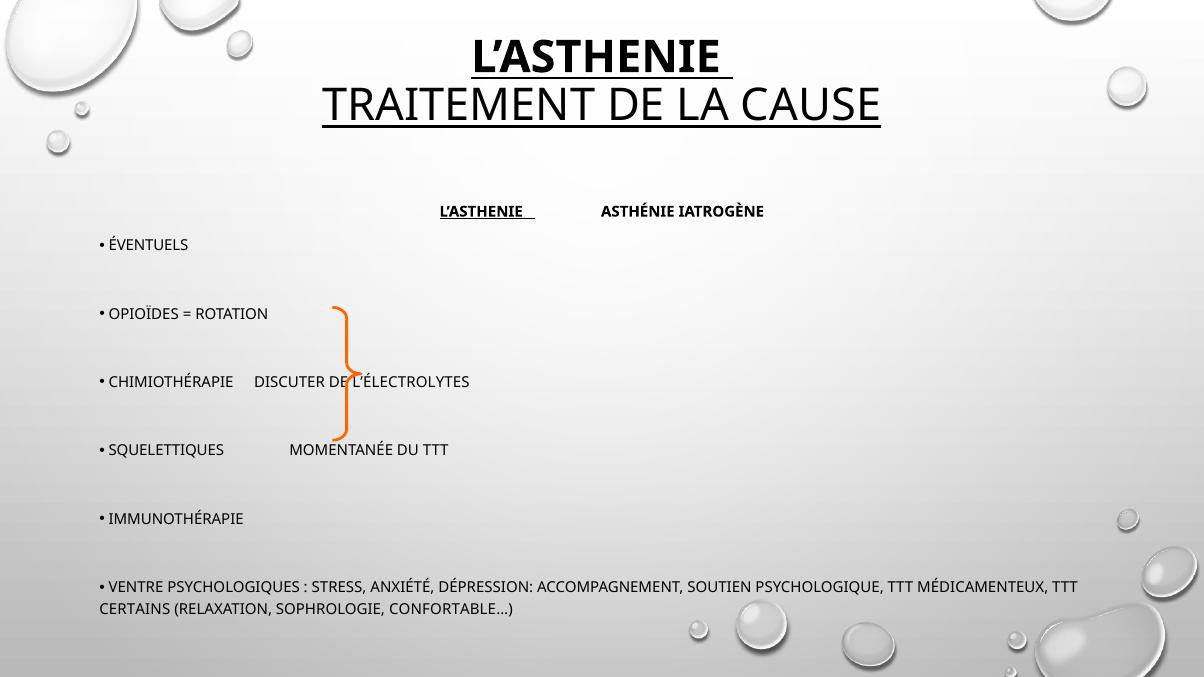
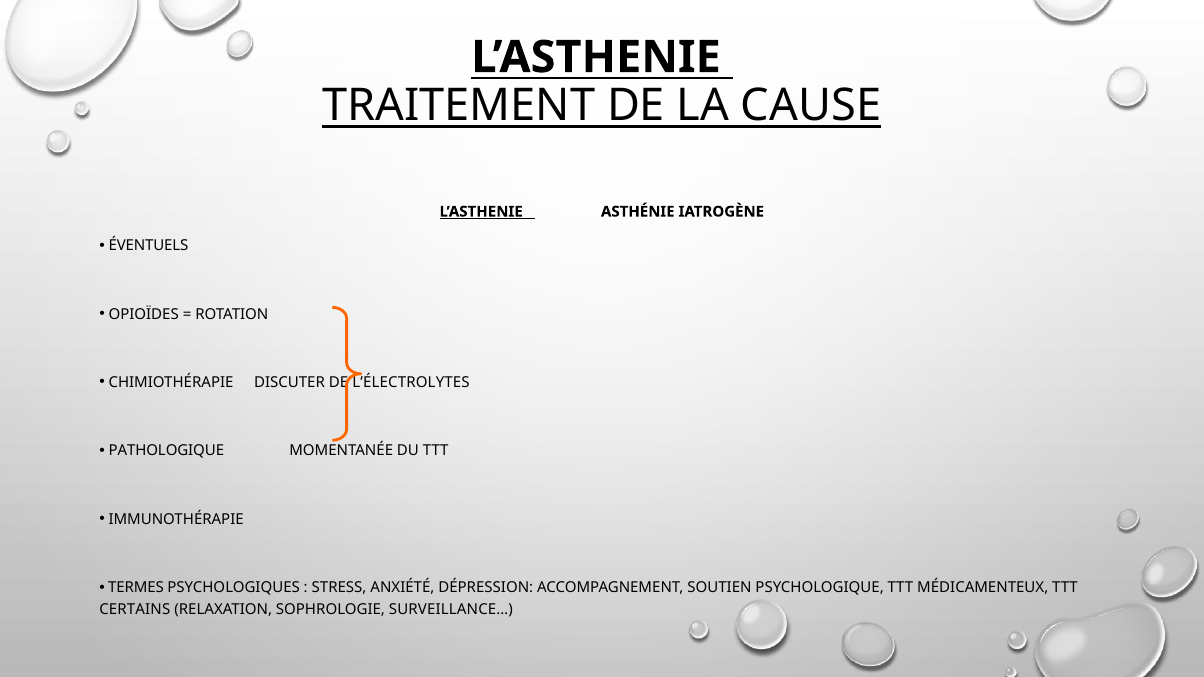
SQUELETTIQUES: SQUELETTIQUES -> PATHOLOGIQUE (166, 451)
VENTRE: VENTRE -> TERMES (136, 588)
CONFORTABLE…: CONFORTABLE… -> SURVEILLANCE… (451, 610)
